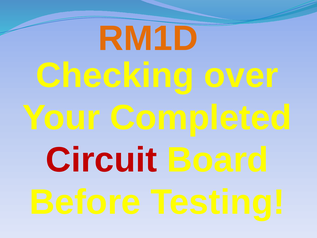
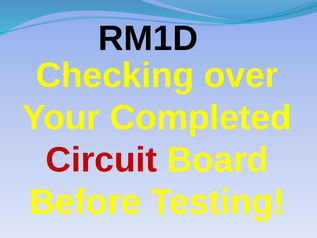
RM1D colour: orange -> black (148, 38)
